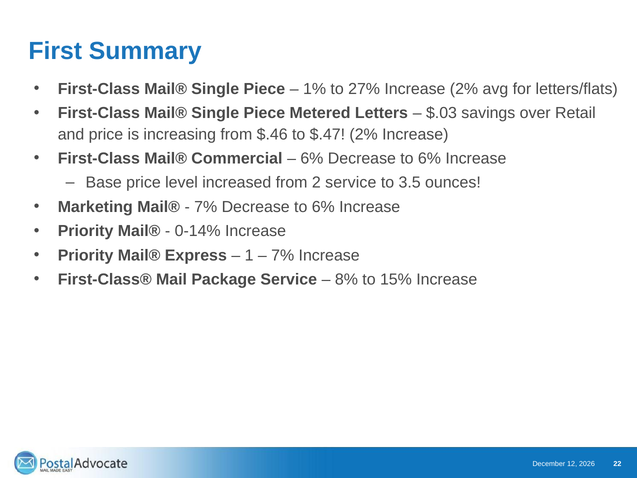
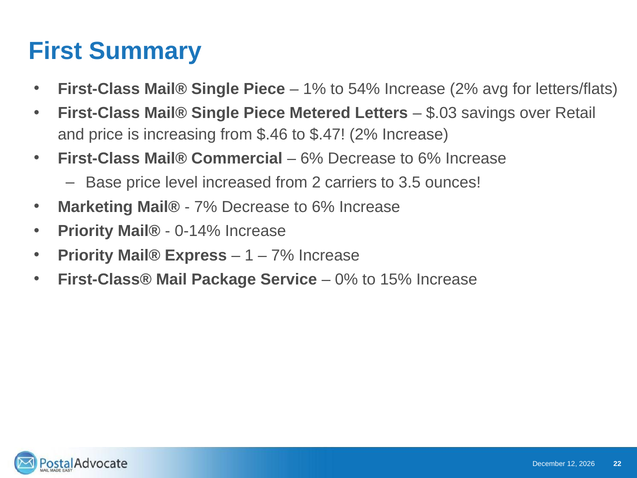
27%: 27% -> 54% (364, 89)
2 service: service -> carriers (351, 183)
8%: 8% -> 0% (346, 279)
